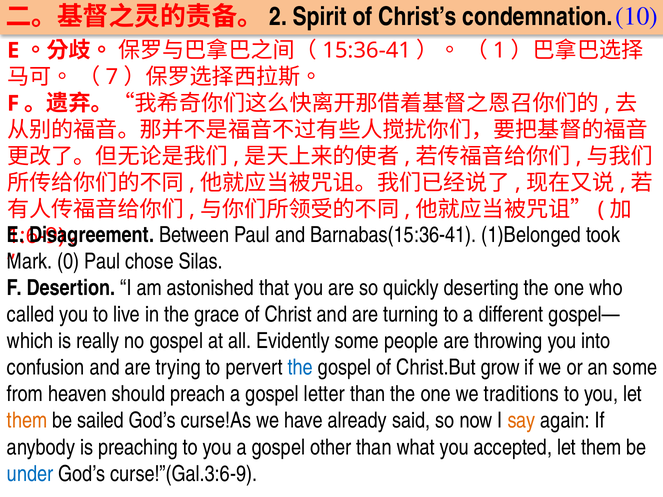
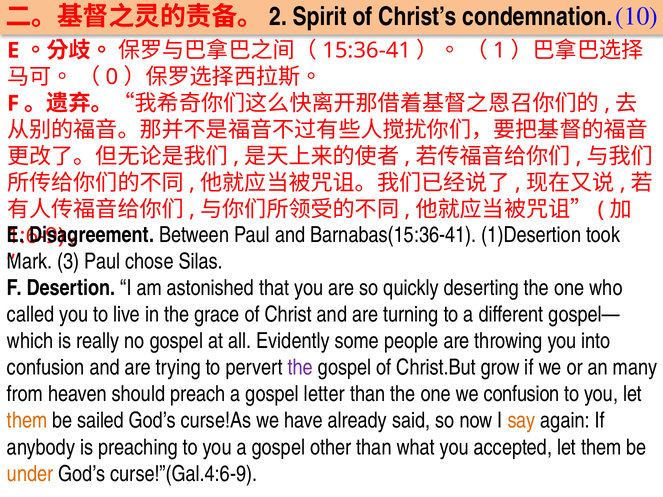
7: 7 -> 0 (112, 77)
1)Belonged: 1)Belonged -> 1)Desertion (531, 235)
0: 0 -> 3 (68, 262)
the colour: blue -> purple (300, 368)
an some: some -> many (635, 368)
we traditions: traditions -> confusion (522, 394)
under colour: blue -> orange (30, 474)
curse!”(Gal.3:6-9: curse!”(Gal.3:6-9 -> curse!”(Gal.4:6-9 (184, 474)
